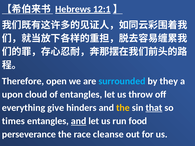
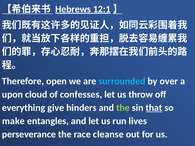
they: they -> over (169, 81)
of entangles: entangles -> confesses (81, 95)
the colour: yellow -> light green (123, 108)
times: times -> make (13, 121)
and underline: present -> none (79, 121)
food: food -> lives (138, 121)
